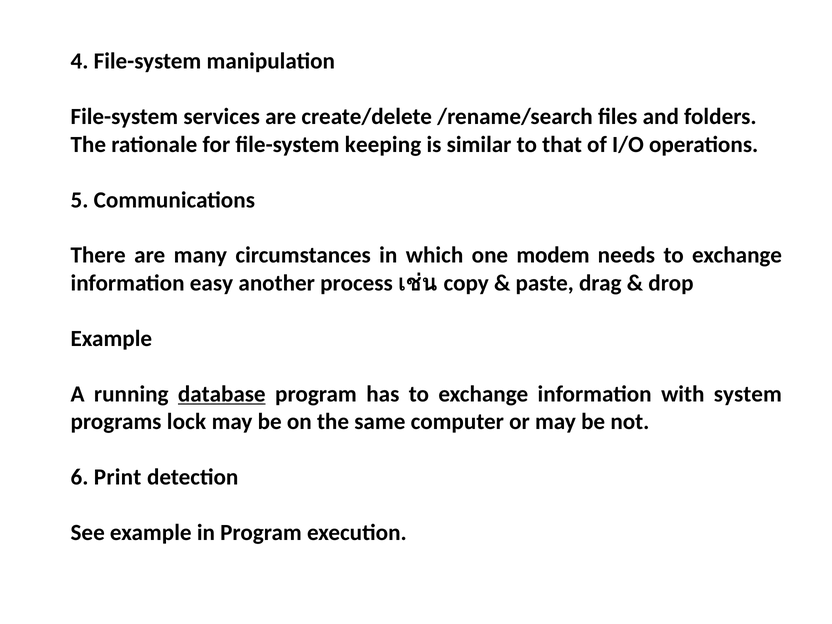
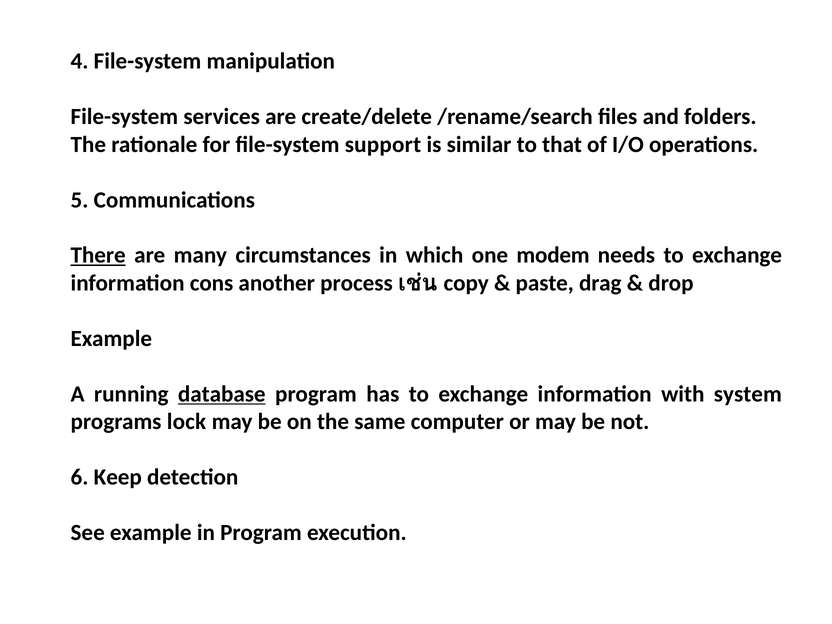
keeping: keeping -> support (383, 144)
There underline: none -> present (98, 255)
easy: easy -> cons (212, 283)
Print: Print -> Keep (118, 477)
